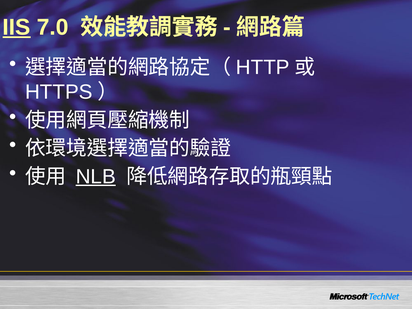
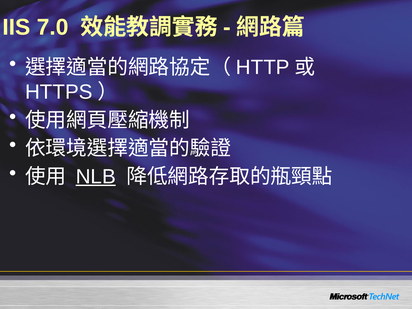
IIS underline: present -> none (17, 27)
